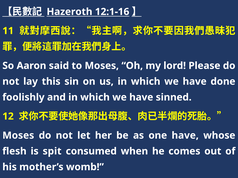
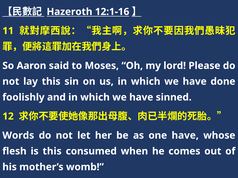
Moses: Moses -> Words (18, 136)
is spit: spit -> this (52, 152)
